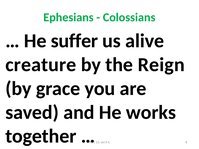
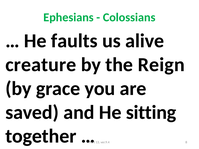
suffer: suffer -> faults (74, 41)
works: works -> sitting (151, 113)
